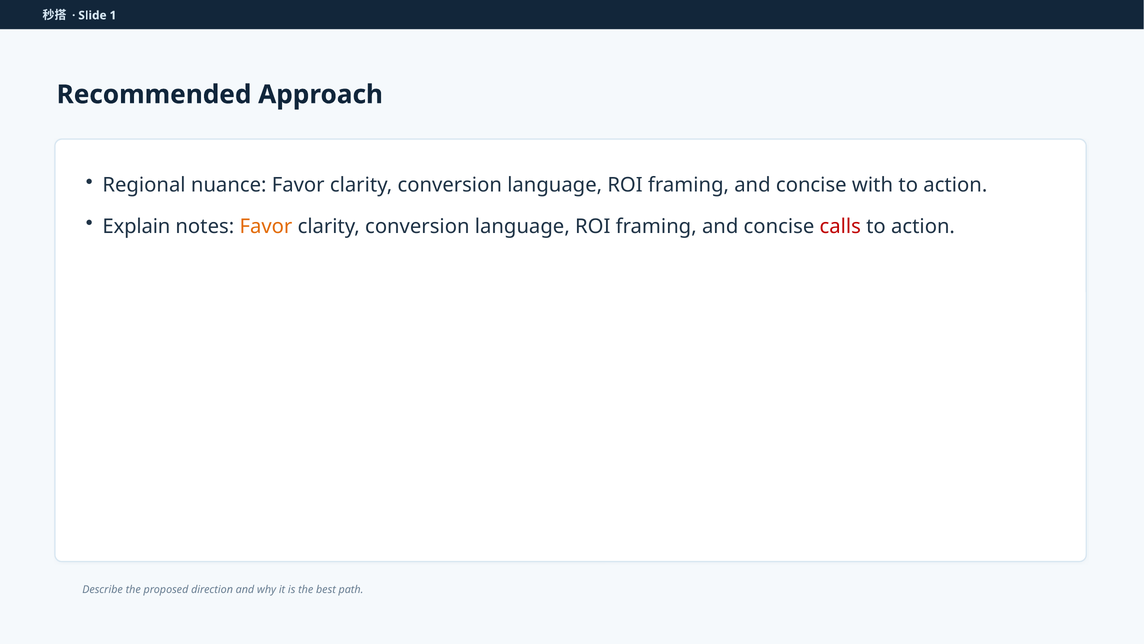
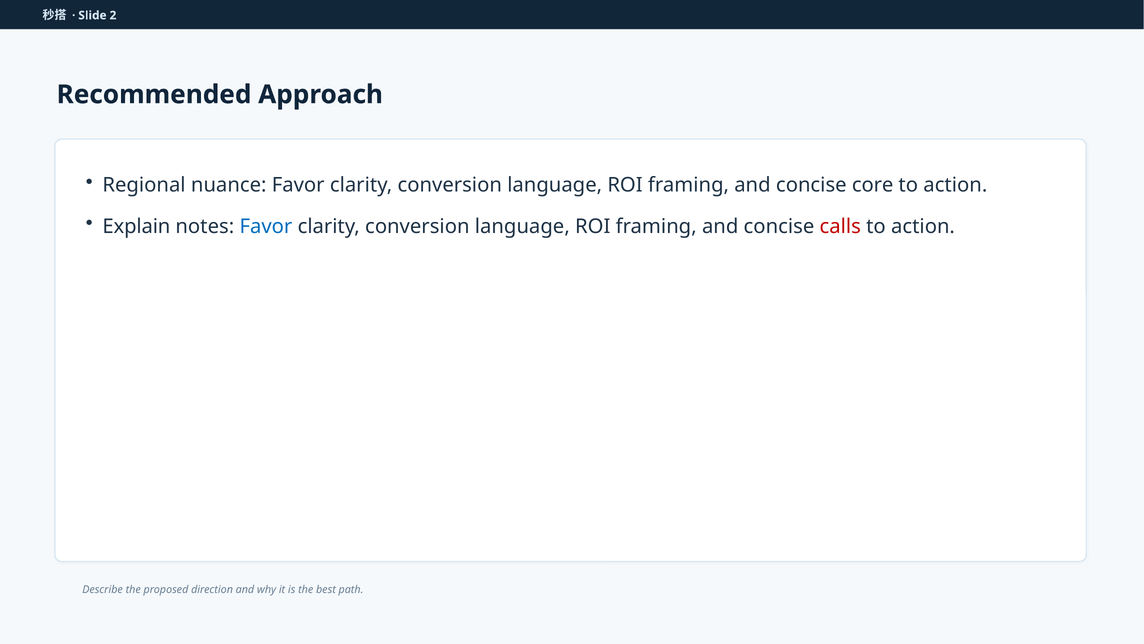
1: 1 -> 2 (113, 15)
with: with -> core (873, 185)
Favor colour: orange -> blue (266, 226)
